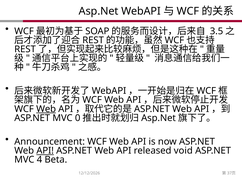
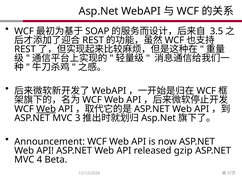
0: 0 -> 3 (78, 118)
API underline: present -> none (45, 151)
void: void -> gzip (183, 151)
